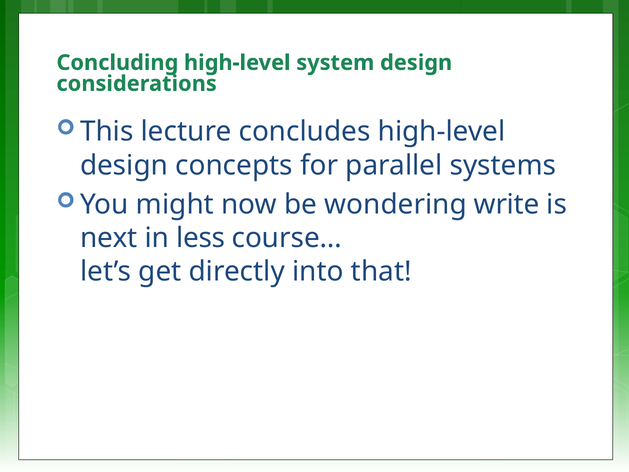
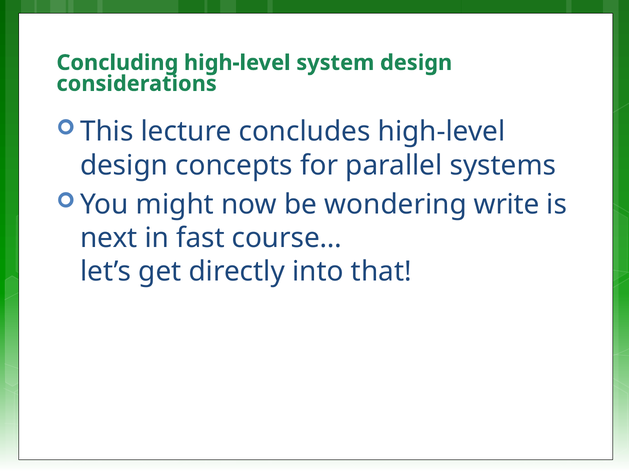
less: less -> fast (201, 238)
